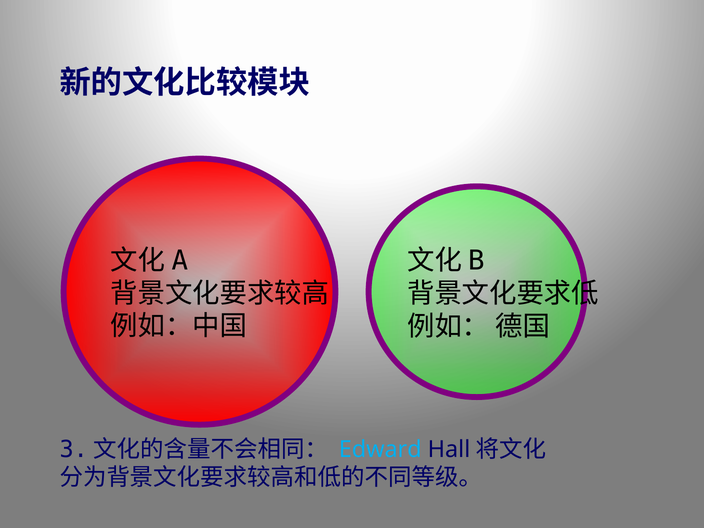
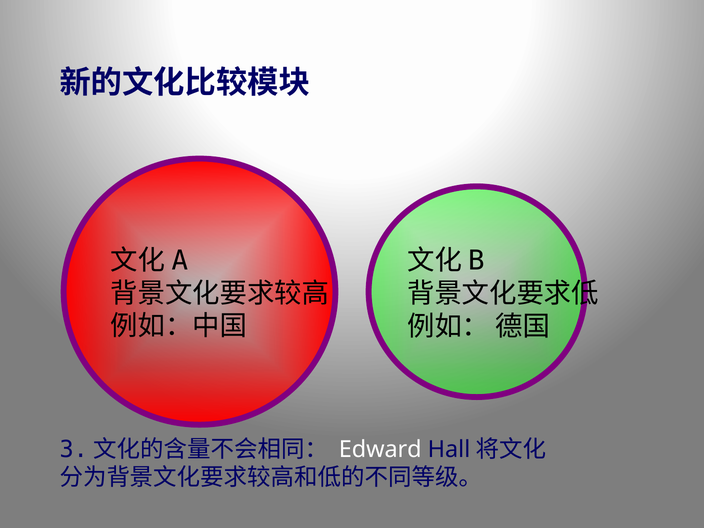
Edward colour: light blue -> white (380, 450)
